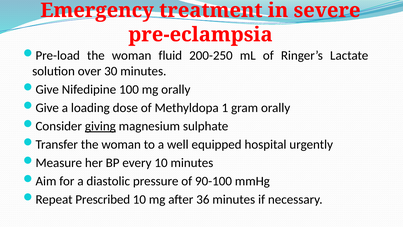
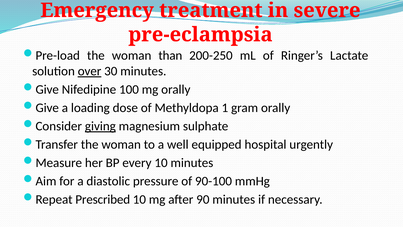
fluid: fluid -> than (170, 56)
over underline: none -> present (90, 71)
36: 36 -> 90 (203, 199)
